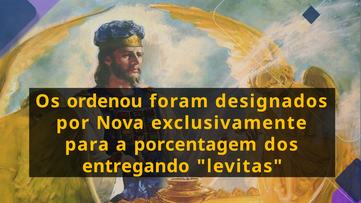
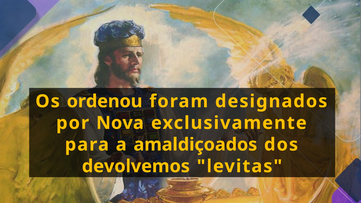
porcentagem: porcentagem -> amaldiçoados (195, 145)
entregando: entregando -> devolvemos (136, 166)
